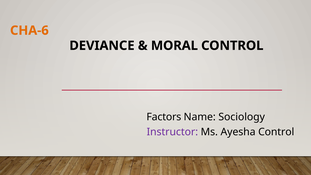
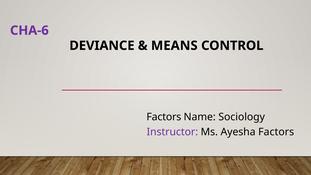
CHA-6 colour: orange -> purple (29, 30)
MORAL: MORAL -> MEANS (174, 46)
Ayesha Control: Control -> Factors (276, 132)
